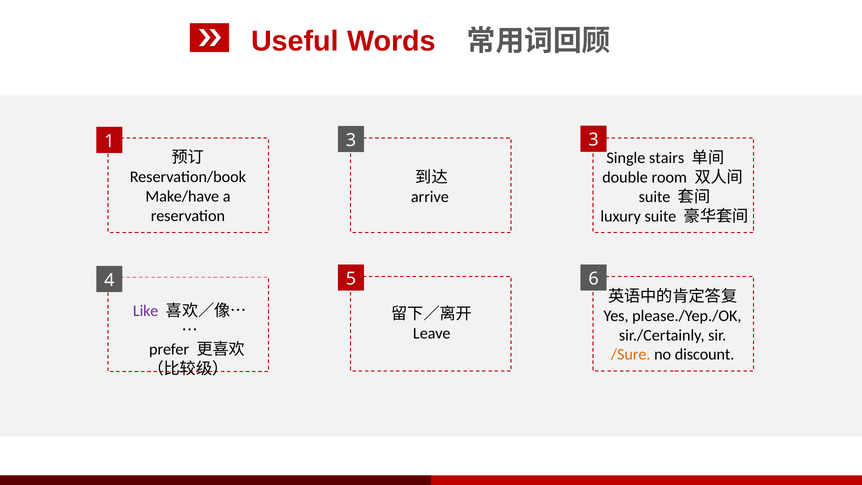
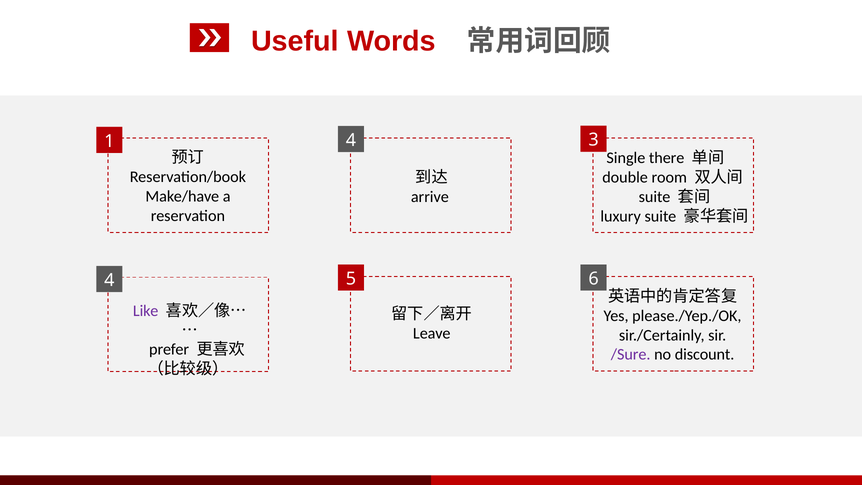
1 3: 3 -> 4 (351, 140)
stairs: stairs -> there (667, 158)
/Sure colour: orange -> purple (631, 355)
